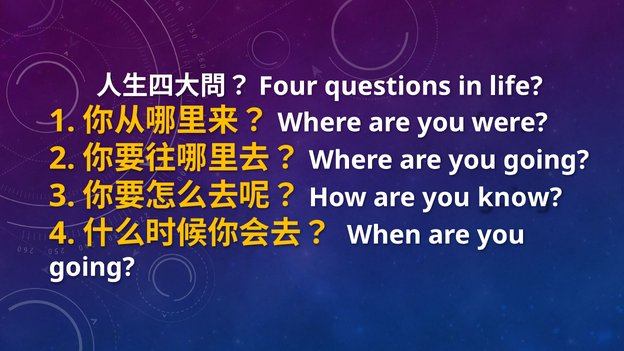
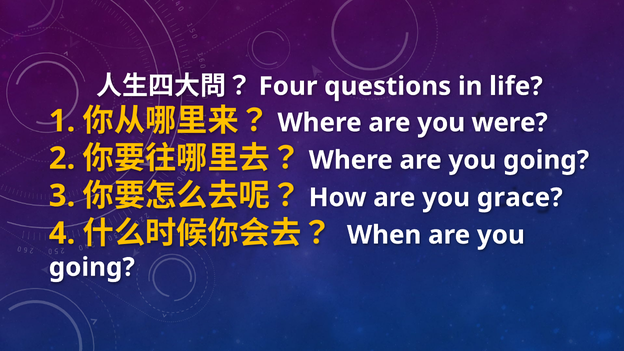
know: know -> grace (520, 198)
